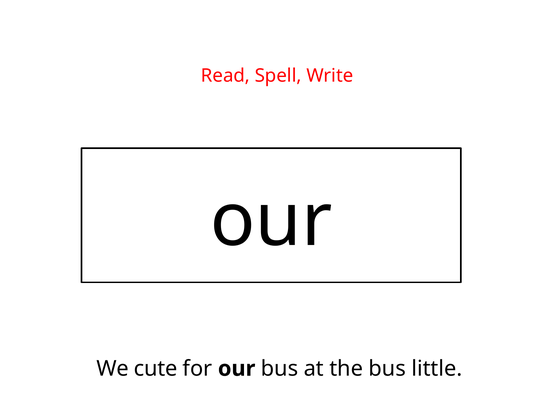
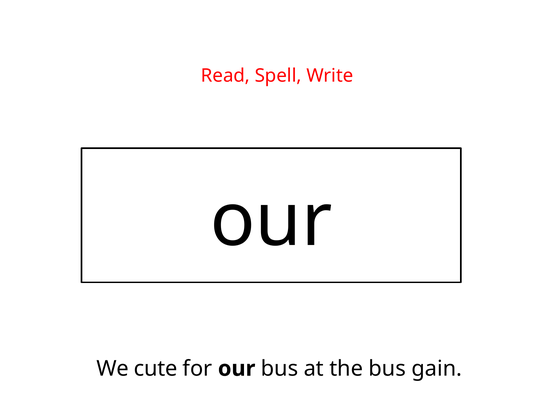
little: little -> gain (437, 369)
